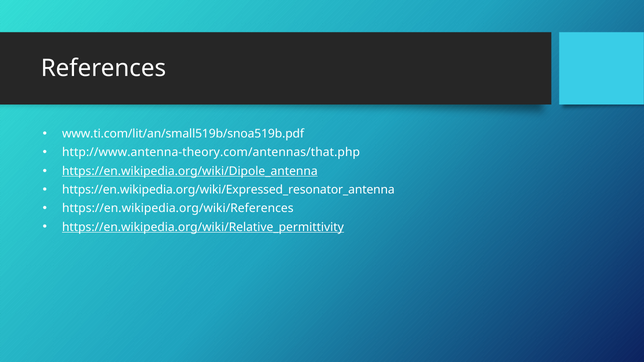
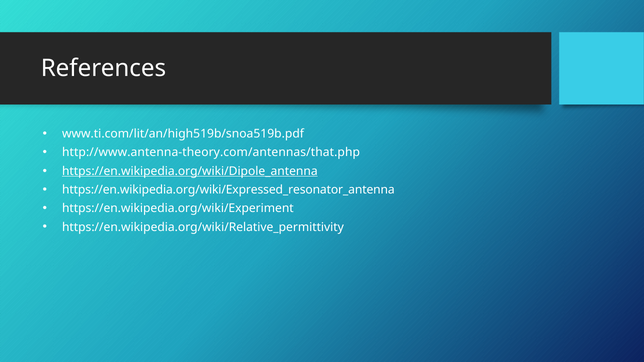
www.ti.com/lit/an/small519b/snoa519b.pdf: www.ti.com/lit/an/small519b/snoa519b.pdf -> www.ti.com/lit/an/high519b/snoa519b.pdf (183, 134)
https://en.wikipedia.org/wiki/References: https://en.wikipedia.org/wiki/References -> https://en.wikipedia.org/wiki/Experiment (178, 209)
https://en.wikipedia.org/wiki/Relative_permittivity underline: present -> none (203, 227)
